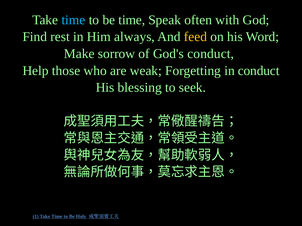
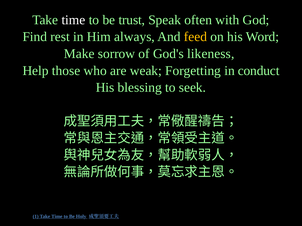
time colour: light blue -> white (73, 20)
be time: time -> trust (132, 20)
God's conduct: conduct -> likeness (211, 54)
